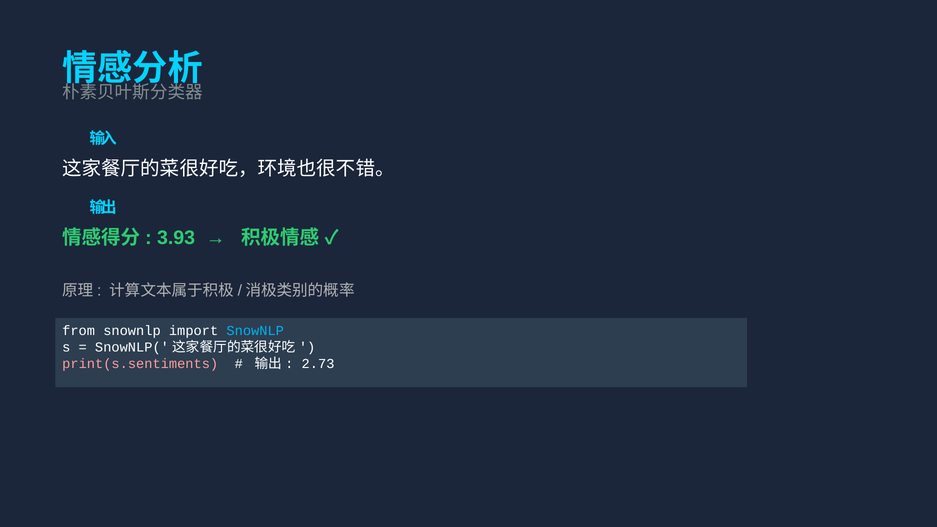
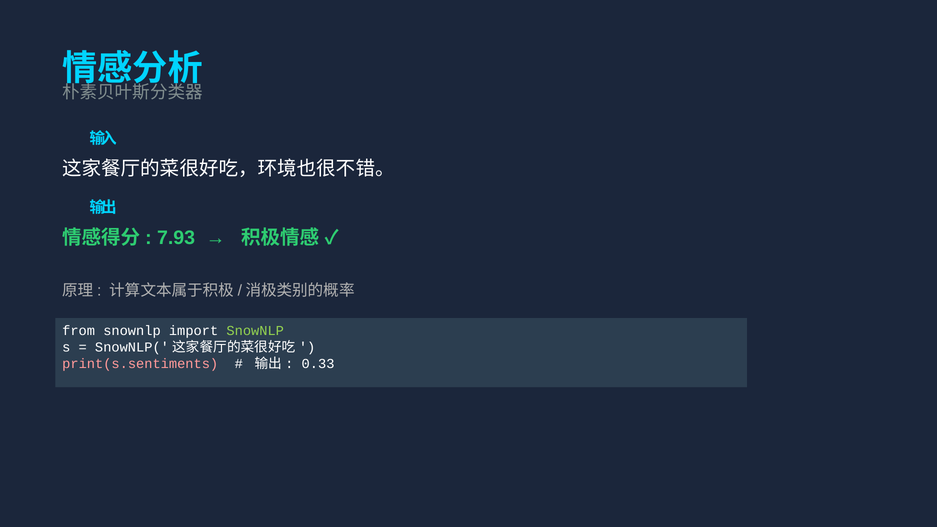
3.93: 3.93 -> 7.93 (176, 238)
SnowNLP colour: light blue -> light green (255, 331)
2.73: 2.73 -> 0.33 (318, 364)
